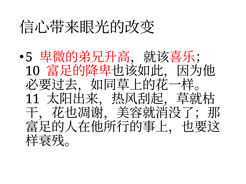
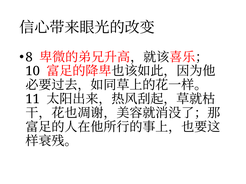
5: 5 -> 8 (29, 57)
